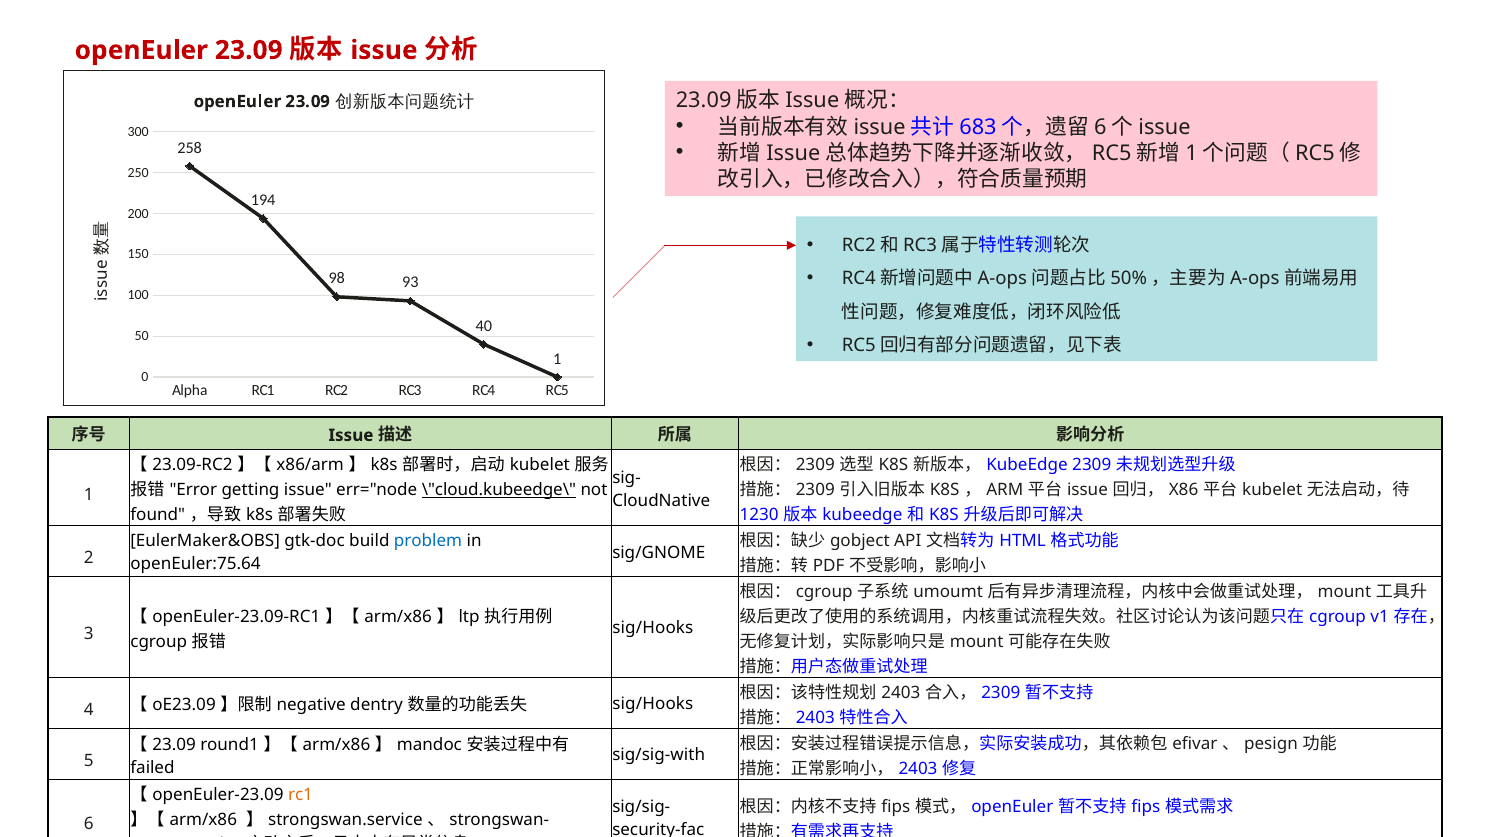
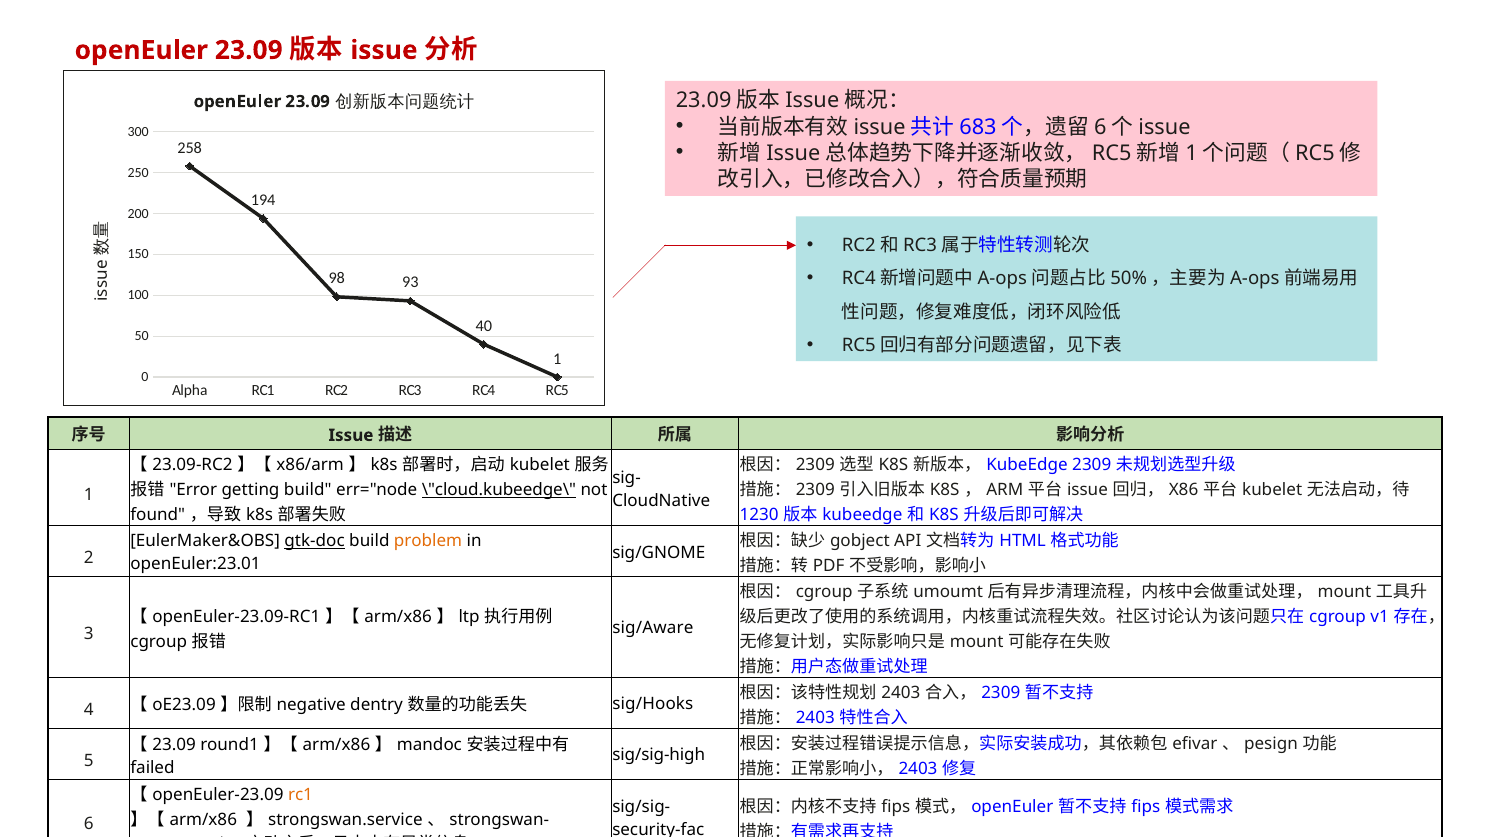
getting issue: issue -> build (308, 490)
gtk-doc underline: none -> present (315, 541)
problem colour: blue -> orange (428, 541)
openEuler:75.64: openEuler:75.64 -> openEuler:23.01 (195, 564)
sig/Hooks: sig/Hooks -> sig/Aware (653, 628)
sig/sig-with: sig/sig-with -> sig/sig-high (659, 755)
